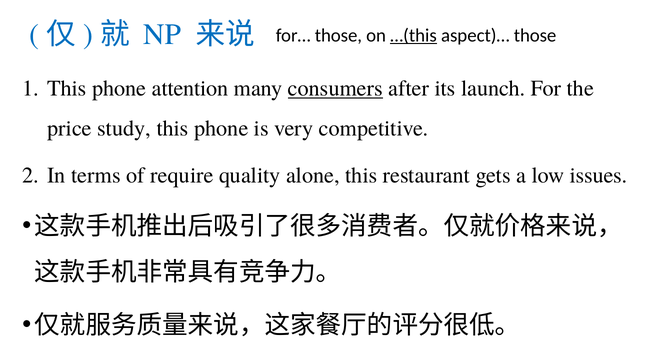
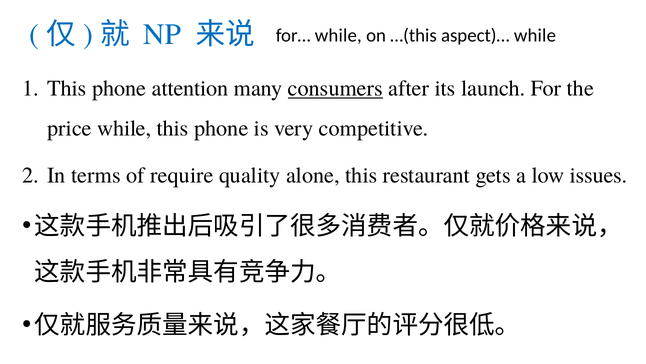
for… those: those -> while (338, 35)
…(this underline: present -> none (413, 35)
aspect)… those: those -> while (535, 35)
price study: study -> while (124, 128)
